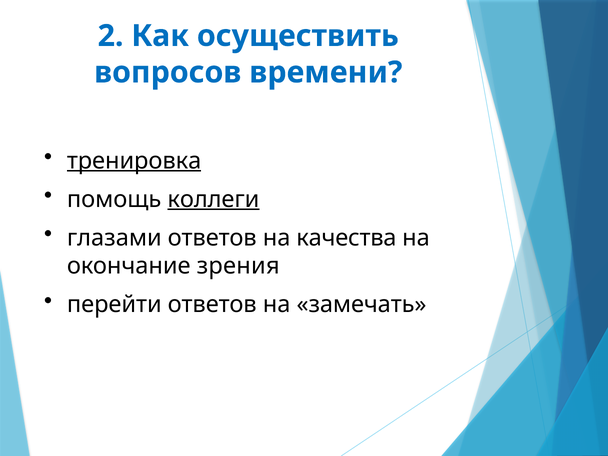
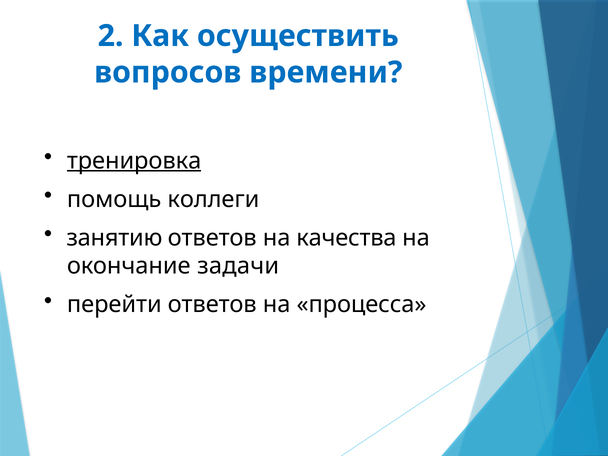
коллеги underline: present -> none (213, 199)
глазами: глазами -> занятию (114, 238)
зрения: зрения -> задачи (238, 266)
замечать: замечать -> процесса (362, 305)
